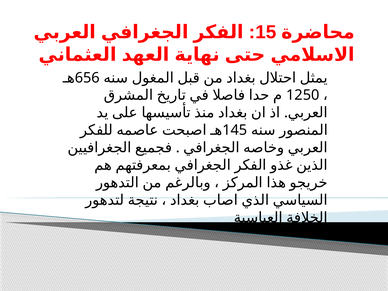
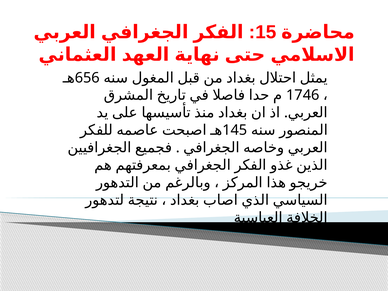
1250: 1250 -> 1746 (303, 95)
